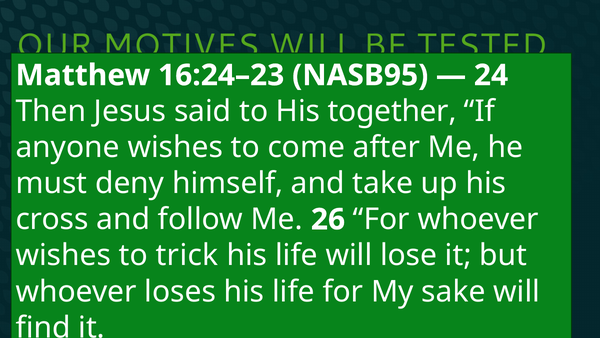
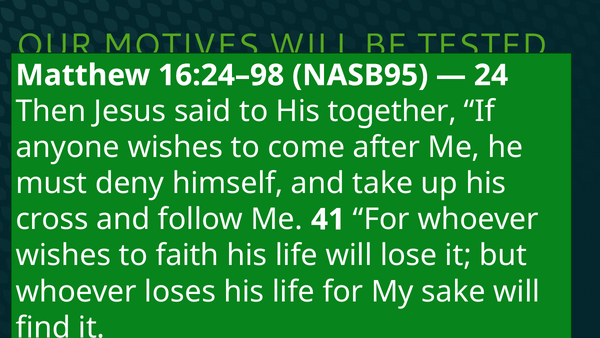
16:24–23: 16:24–23 -> 16:24–98 (221, 75)
26: 26 -> 41 (328, 219)
trick: trick -> faith (187, 255)
